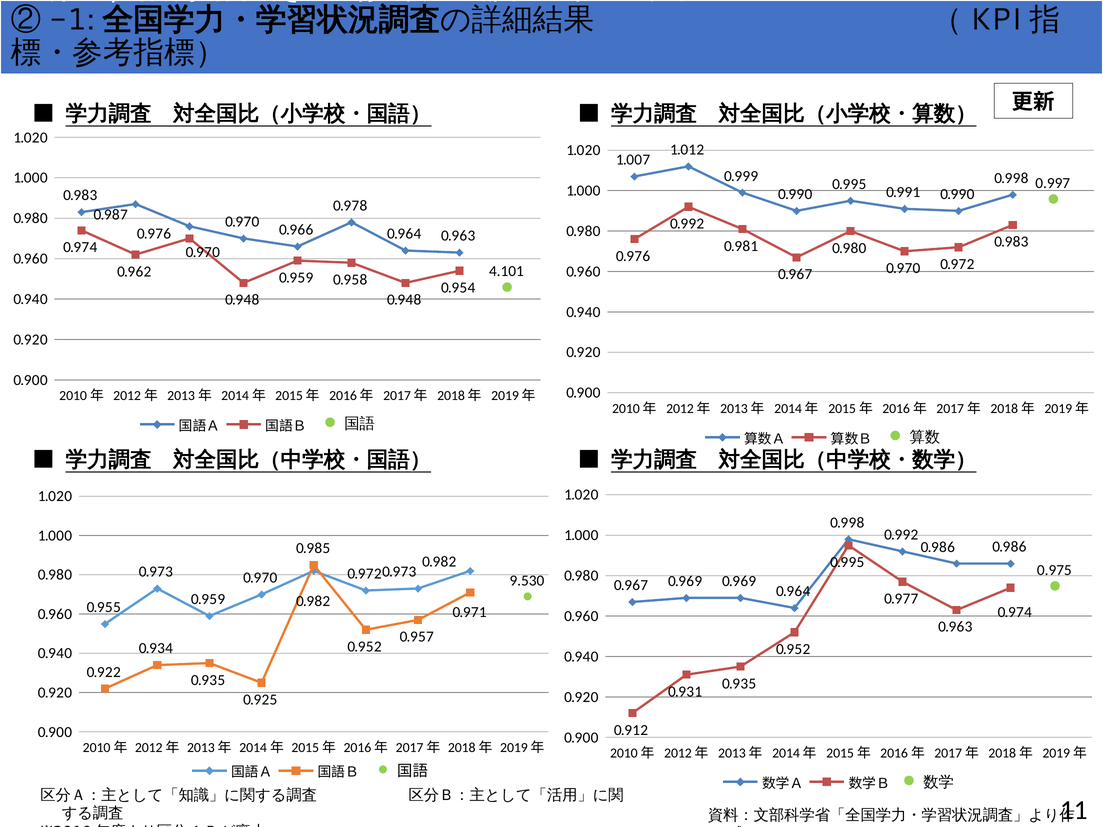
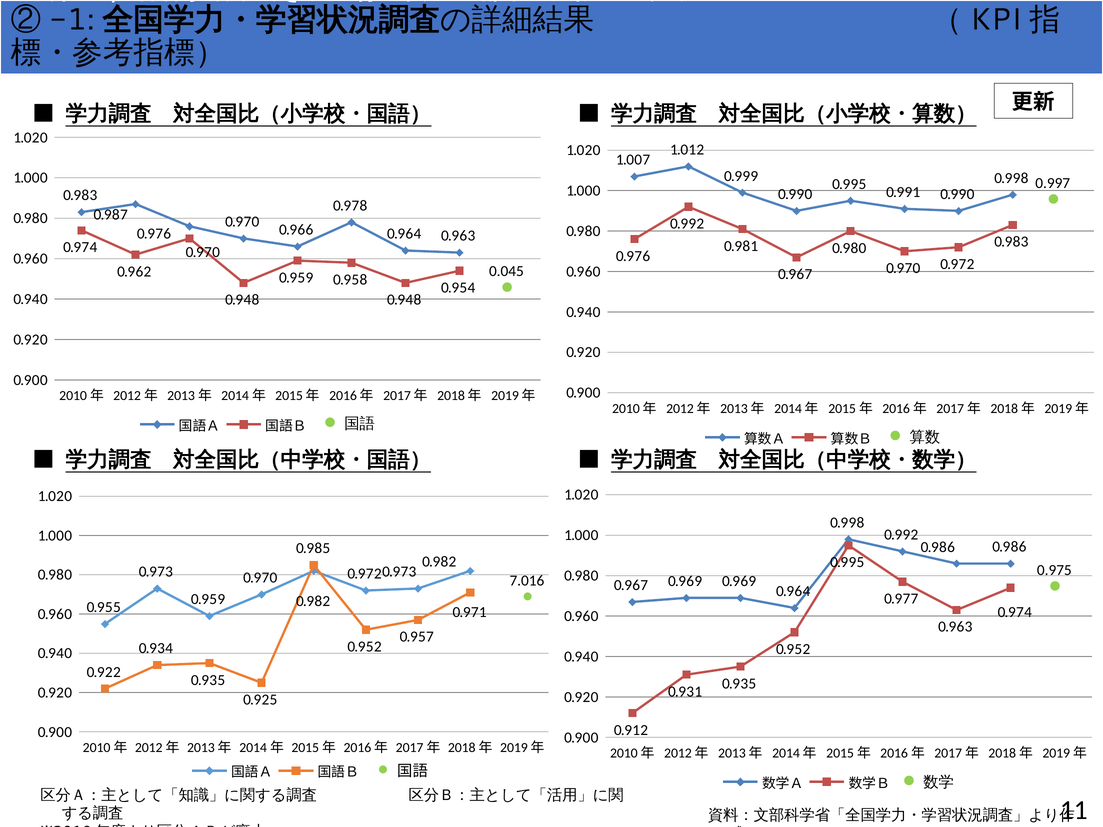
4.101: 4.101 -> 0.045 (506, 271)
9.530: 9.530 -> 7.016 (527, 581)
